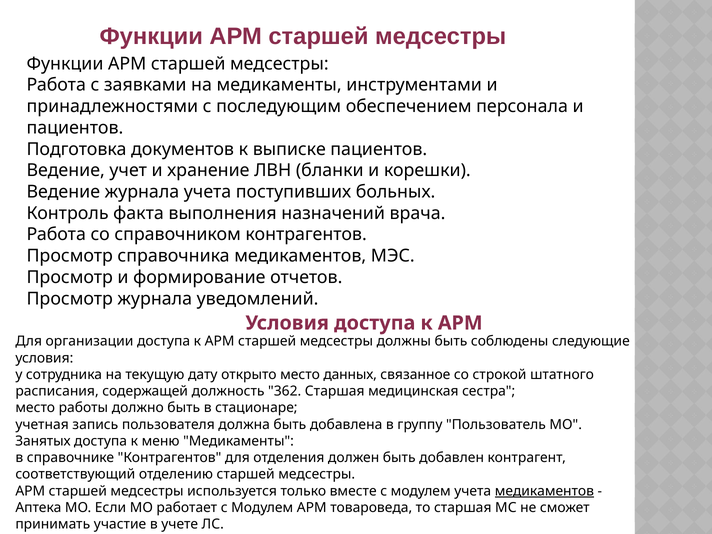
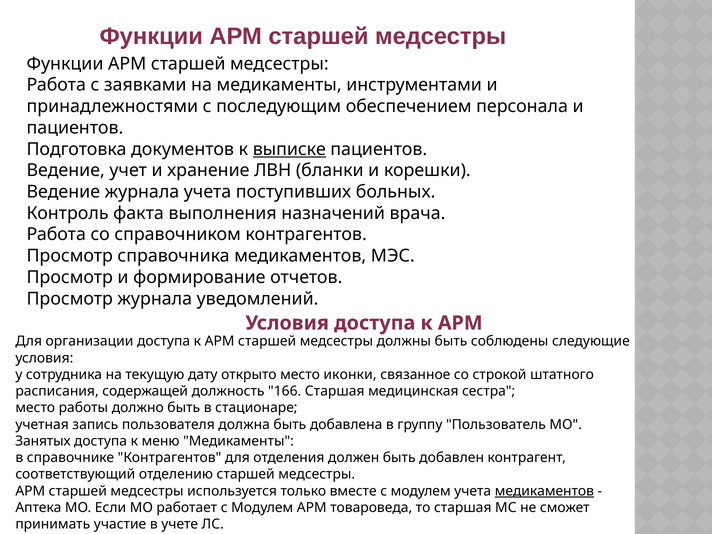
выписке underline: none -> present (289, 149)
данных: данных -> иконки (350, 375)
362: 362 -> 166 (285, 391)
